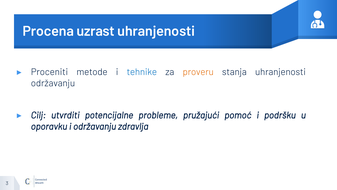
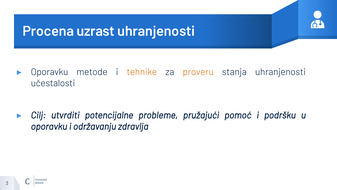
Proceniti: Proceniti -> Oporavku (50, 72)
tehnike colour: blue -> orange (142, 72)
održavanju: održavanju -> učestalosti (53, 83)
